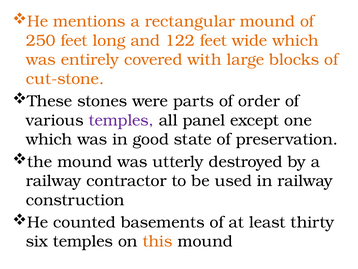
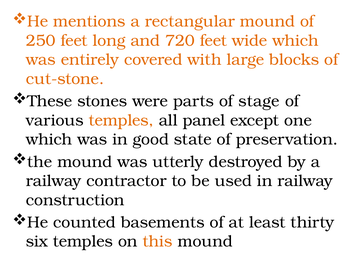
122: 122 -> 720 (180, 40)
order: order -> stage (259, 101)
temples colour: purple -> orange (121, 120)
